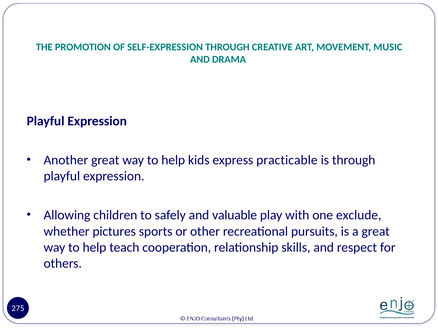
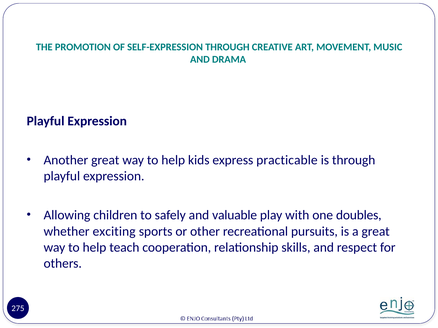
exclude: exclude -> doubles (359, 216)
pictures: pictures -> exciting (114, 232)
